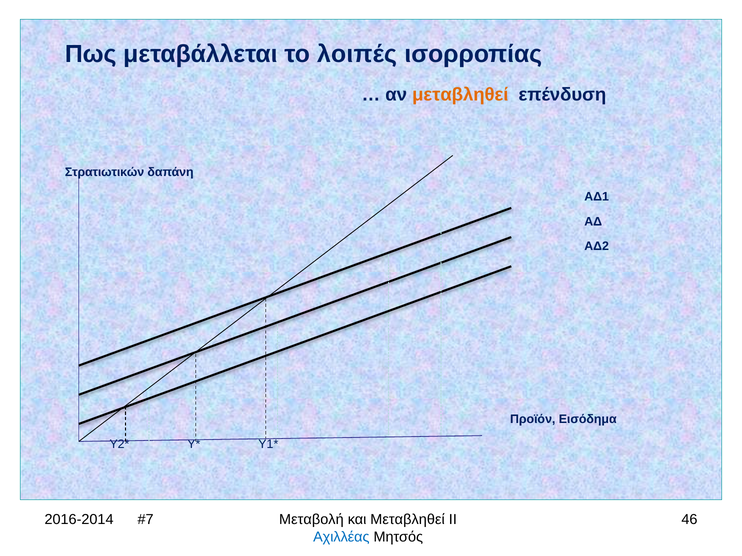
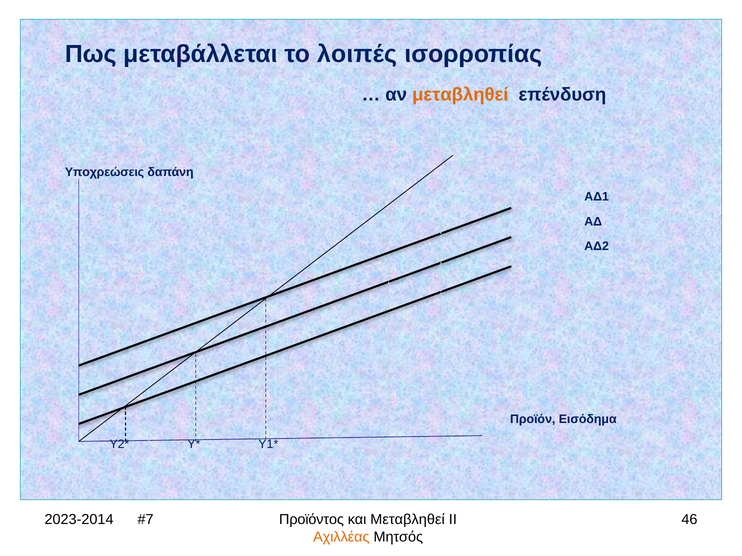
Στρατιωτικών: Στρατιωτικών -> Υποχρεώσεις (105, 172)
2016-2014: 2016-2014 -> 2023-2014 (79, 520)
Μεταβολή: Μεταβολή -> Προϊόντος (311, 520)
Αχιλλέας colour: blue -> orange (341, 537)
